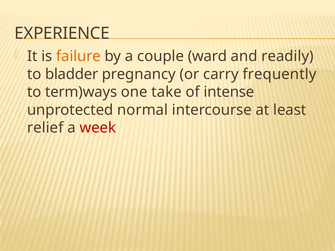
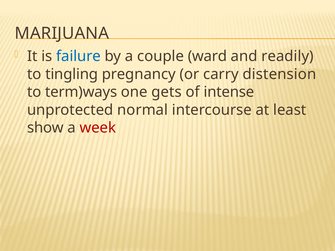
EXPERIENCE: EXPERIENCE -> MARIJUANA (62, 33)
failure colour: orange -> blue (78, 56)
bladder: bladder -> tingling (72, 74)
frequently: frequently -> distension (279, 74)
take: take -> gets (167, 92)
relief: relief -> show (45, 128)
